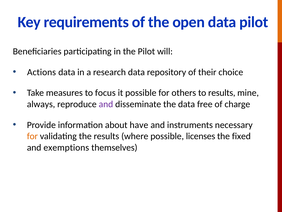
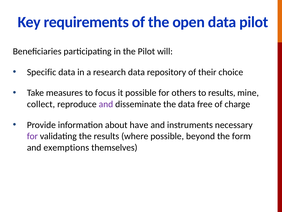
Actions: Actions -> Specific (42, 72)
always: always -> collect (41, 104)
for colour: orange -> purple (32, 136)
licenses: licenses -> beyond (200, 136)
fixed: fixed -> form (241, 136)
